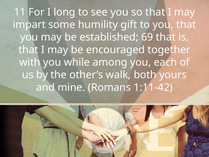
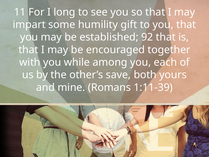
69: 69 -> 92 (147, 37)
walk: walk -> save (118, 75)
1:11-42: 1:11-42 -> 1:11-39 (153, 87)
